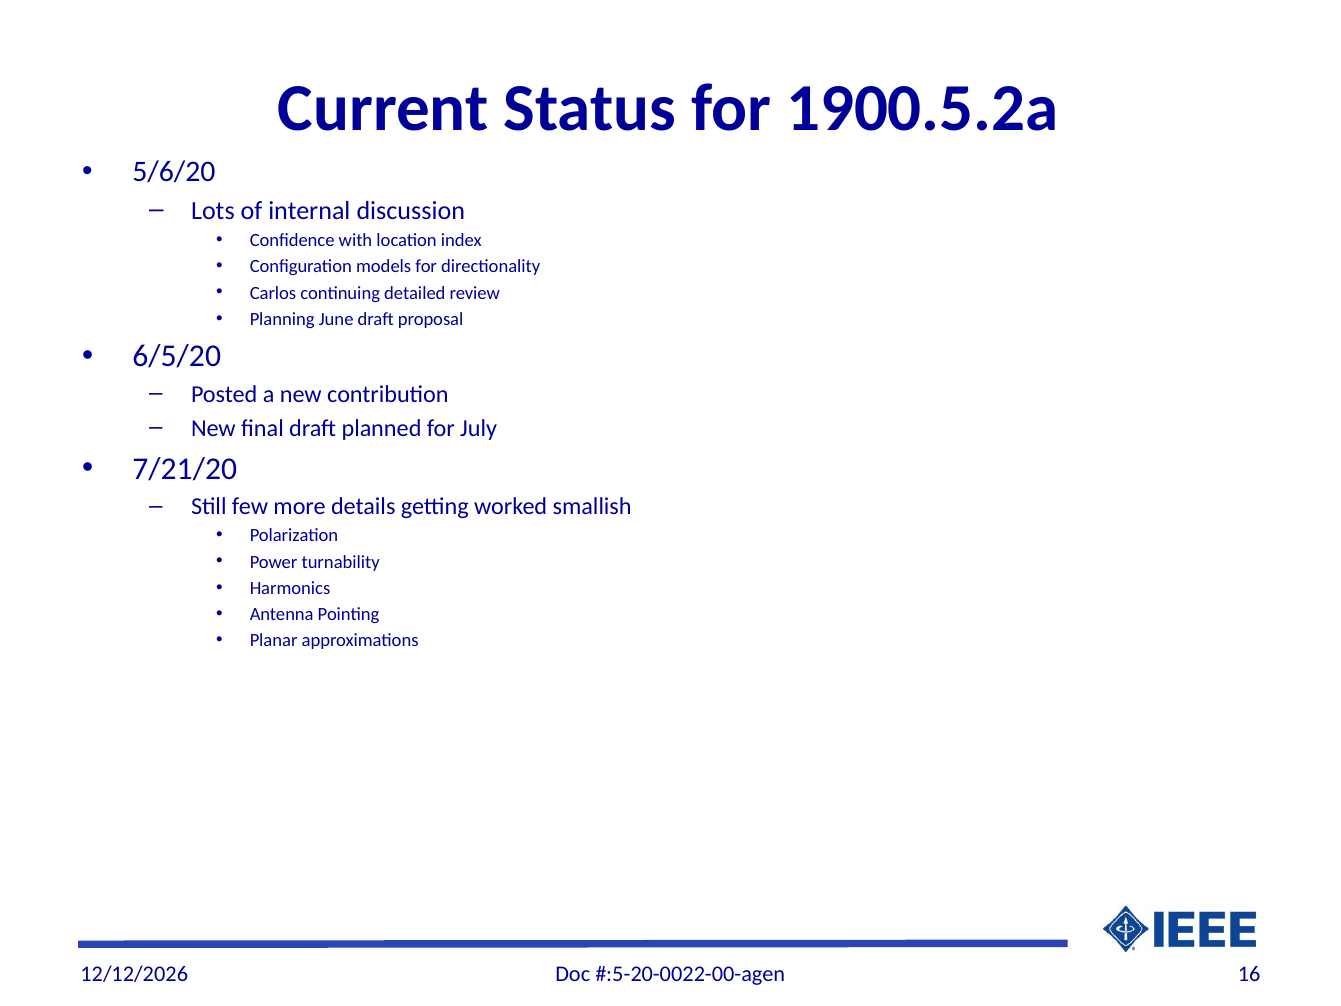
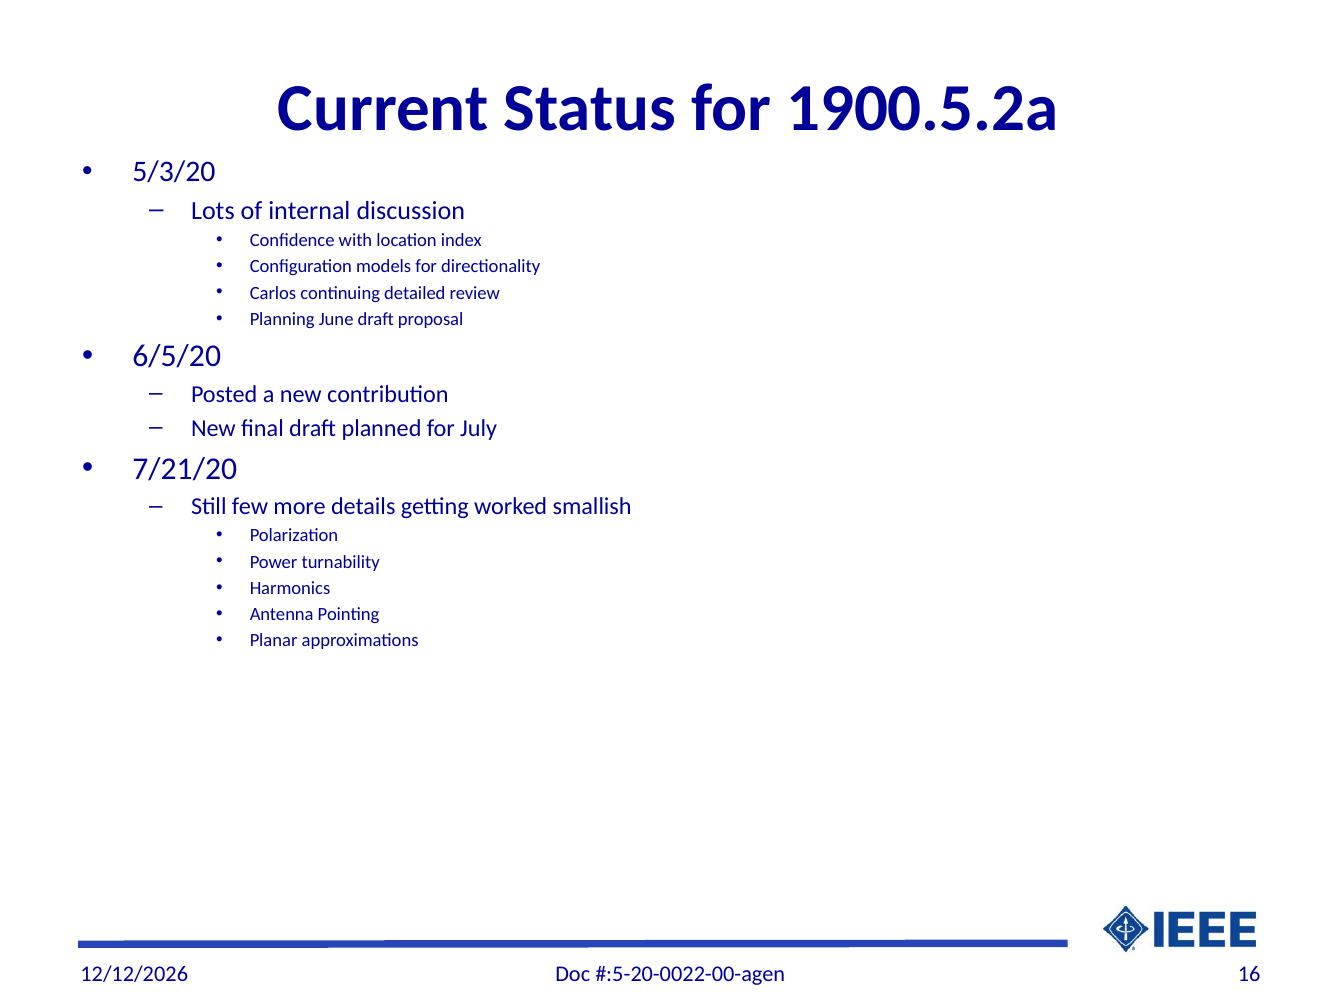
5/6/20: 5/6/20 -> 5/3/20 (174, 172)
